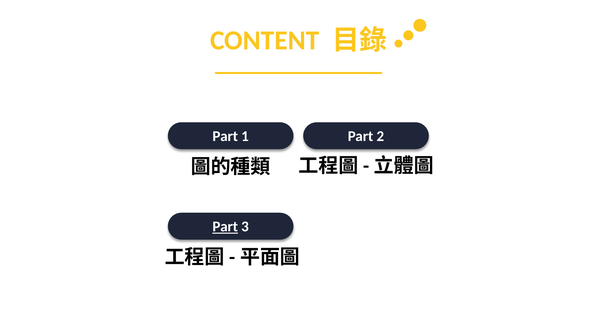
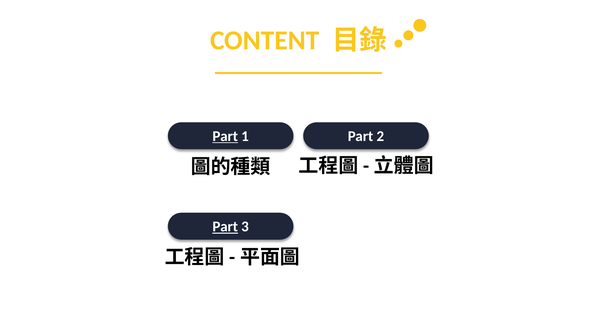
Part underline: none -> present (225, 136)
